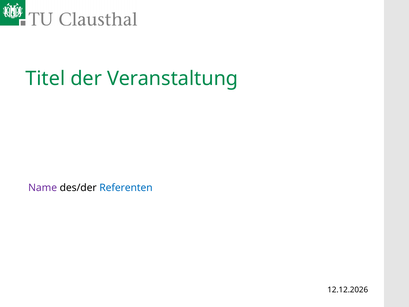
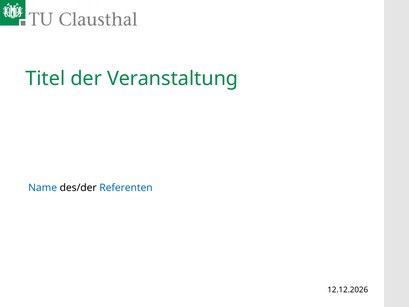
Name colour: purple -> blue (43, 188)
